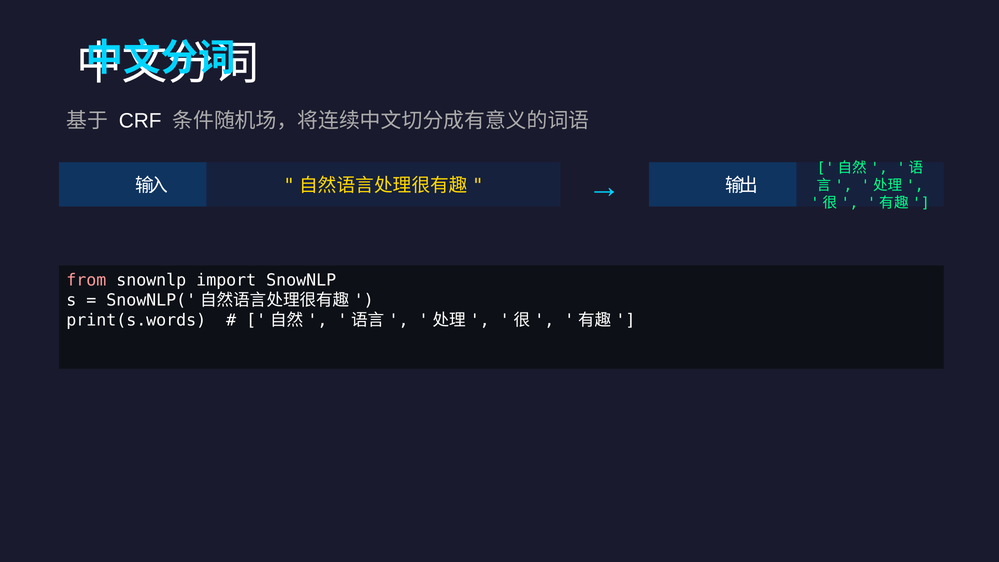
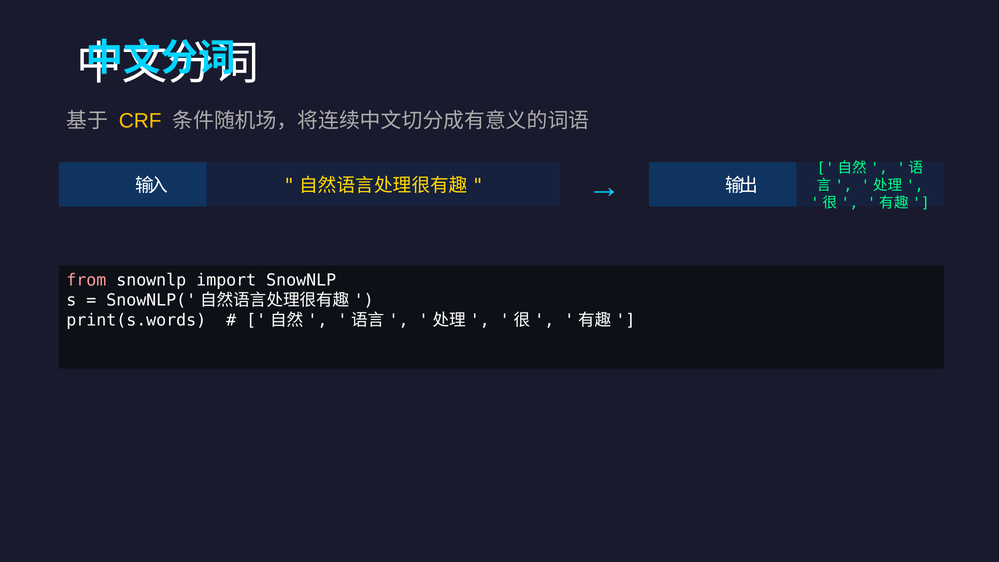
CRF colour: white -> yellow (140, 121)
